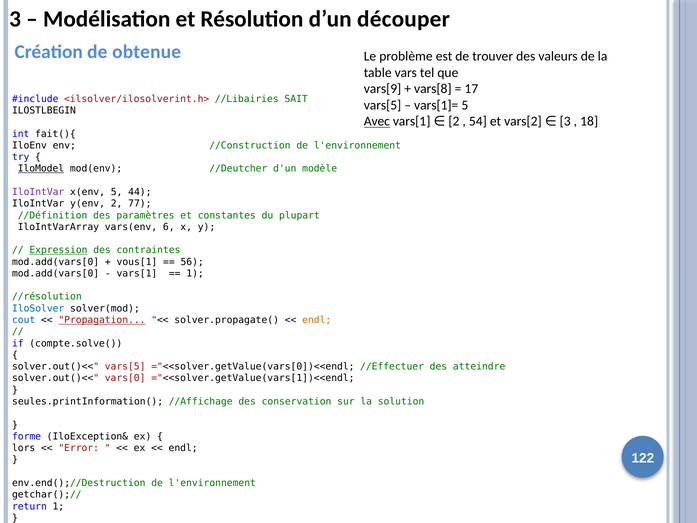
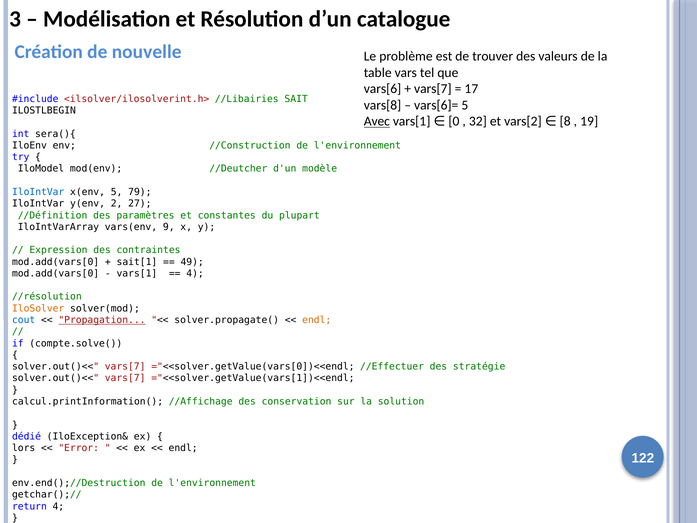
découper: découper -> catalogue (404, 19)
obtenue: obtenue -> nouvelle (147, 52)
vars[9: vars[9 -> vars[6 (383, 89)
vars[8: vars[8 -> vars[7 (433, 89)
vars[5: vars[5 -> vars[8 (383, 105)
vars[1]=: vars[1]= -> vars[6]= (436, 105)
vars[1 2: 2 -> 0 (454, 121)
54: 54 -> 32 (478, 121)
vars[2 3: 3 -> 8 (565, 121)
18: 18 -> 19 (589, 121)
fait(){: fait(){ -> sera(){ (55, 134)
IloModel underline: present -> none (41, 169)
IloIntVar colour: purple -> blue (38, 192)
44: 44 -> 79 (140, 192)
77: 77 -> 27 (140, 204)
6: 6 -> 9 (169, 227)
Expression underline: present -> none (58, 250)
vous[1: vous[1 -> sait[1 (137, 262)
56: 56 -> 49 (192, 262)
1: 1 -> 4 (195, 273)
IloSolver colour: blue -> orange (38, 308)
vars[5: vars[5 -> vars[7 (125, 366)
atteindre: atteindre -> stratégie (479, 366)
vars[0: vars[0 -> vars[7 (125, 378)
seules.printInformation(: seules.printInformation( -> calcul.printInformation( (88, 401)
forme: forme -> dédié (27, 436)
return 1: 1 -> 4 (58, 506)
